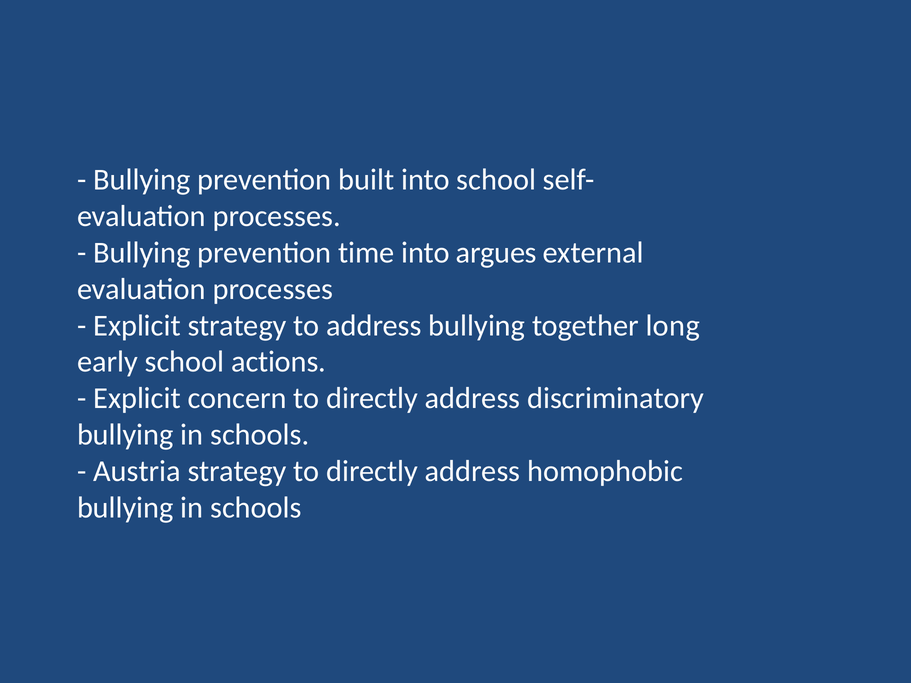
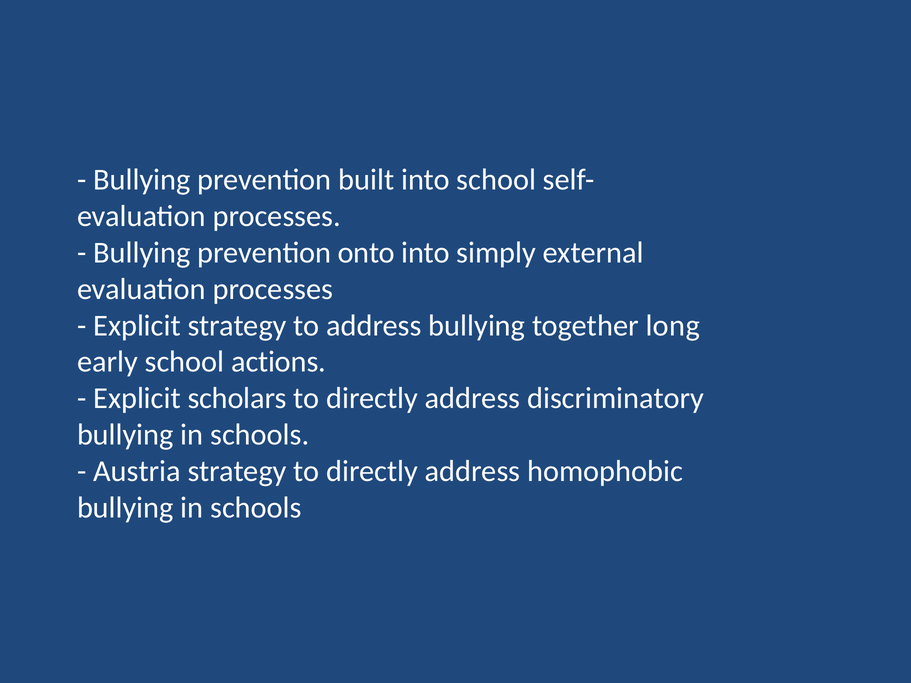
time: time -> onto (366, 253)
argues: argues -> simply (496, 253)
concern: concern -> scholars (237, 399)
